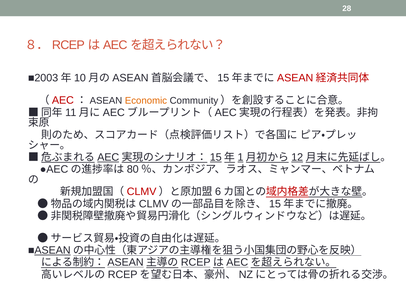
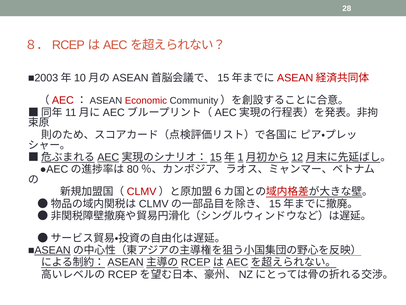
Economic colour: orange -> red (146, 101)
